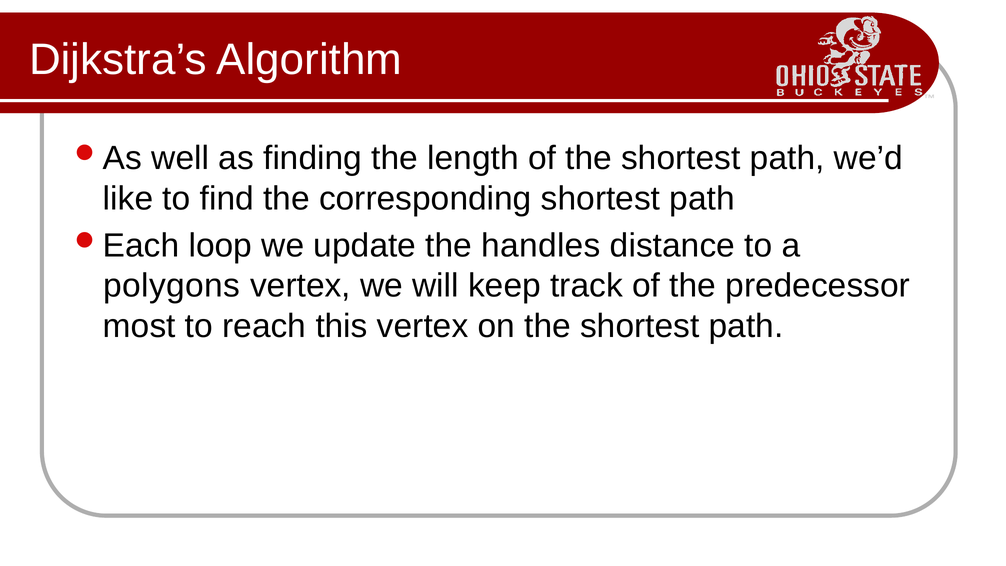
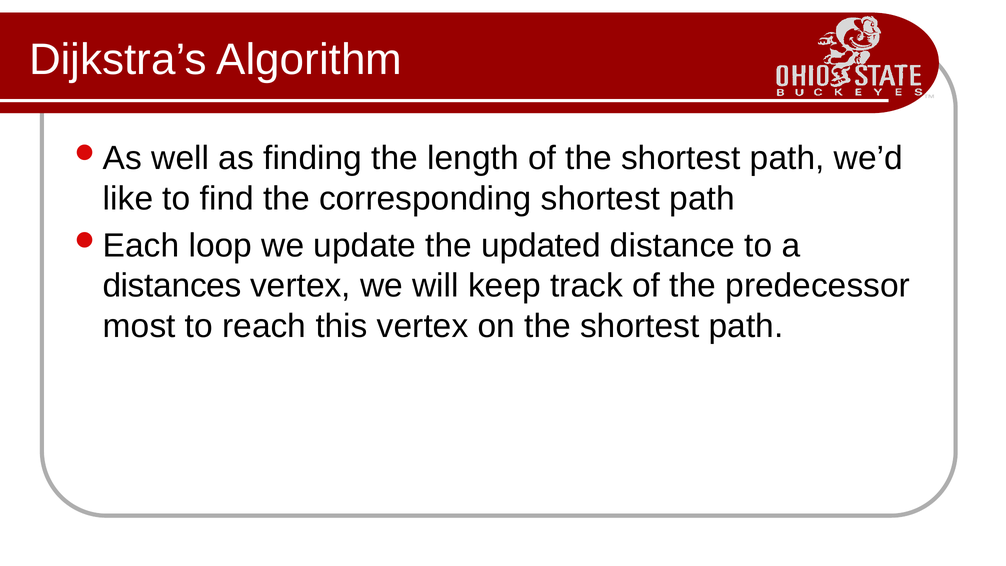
handles: handles -> updated (541, 245)
polygons: polygons -> distances (172, 286)
